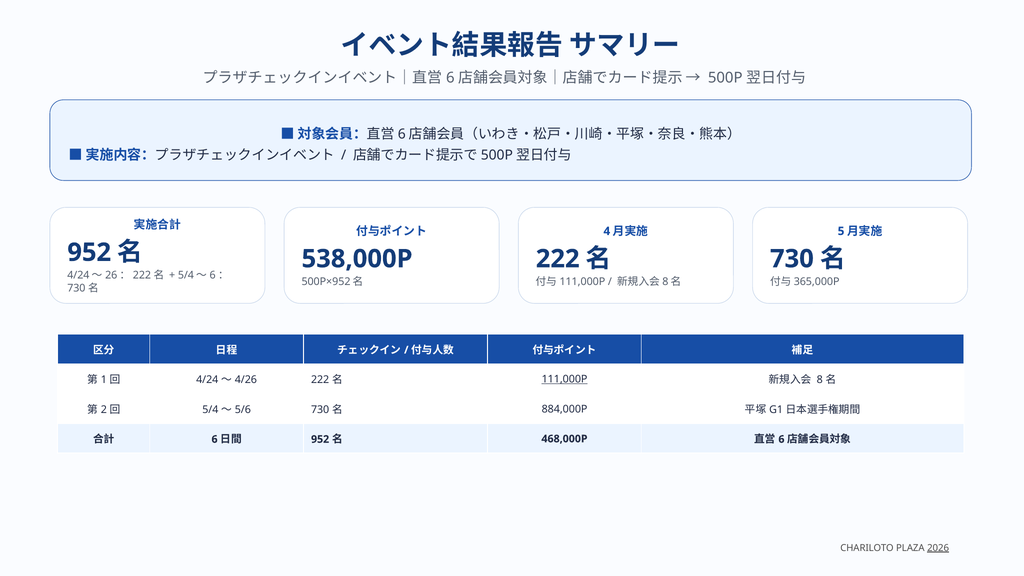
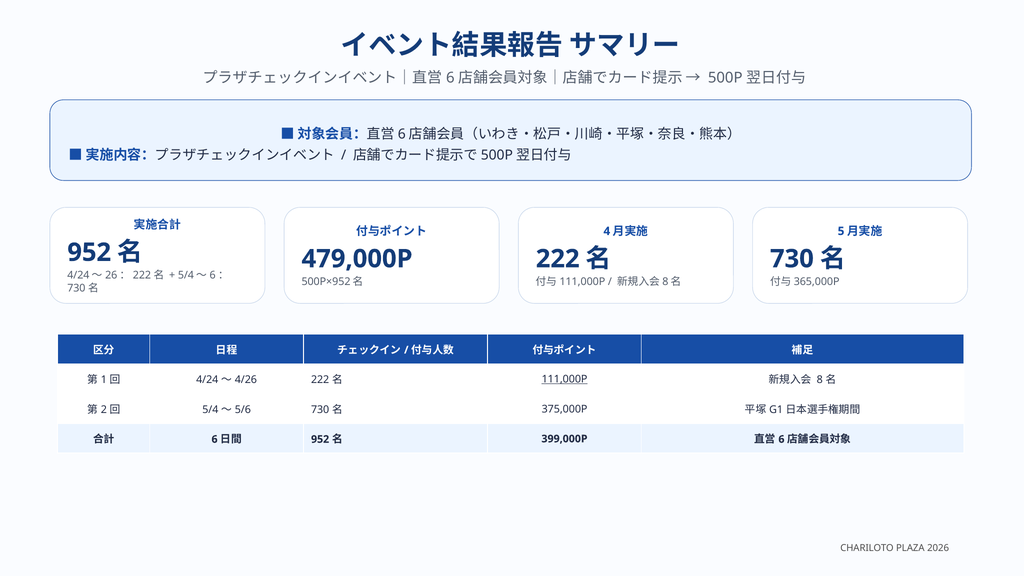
538,000P: 538,000P -> 479,000P (357, 259)
884,000P: 884,000P -> 375,000P (565, 409)
468,000P: 468,000P -> 399,000P (564, 439)
2026 underline: present -> none (938, 548)
